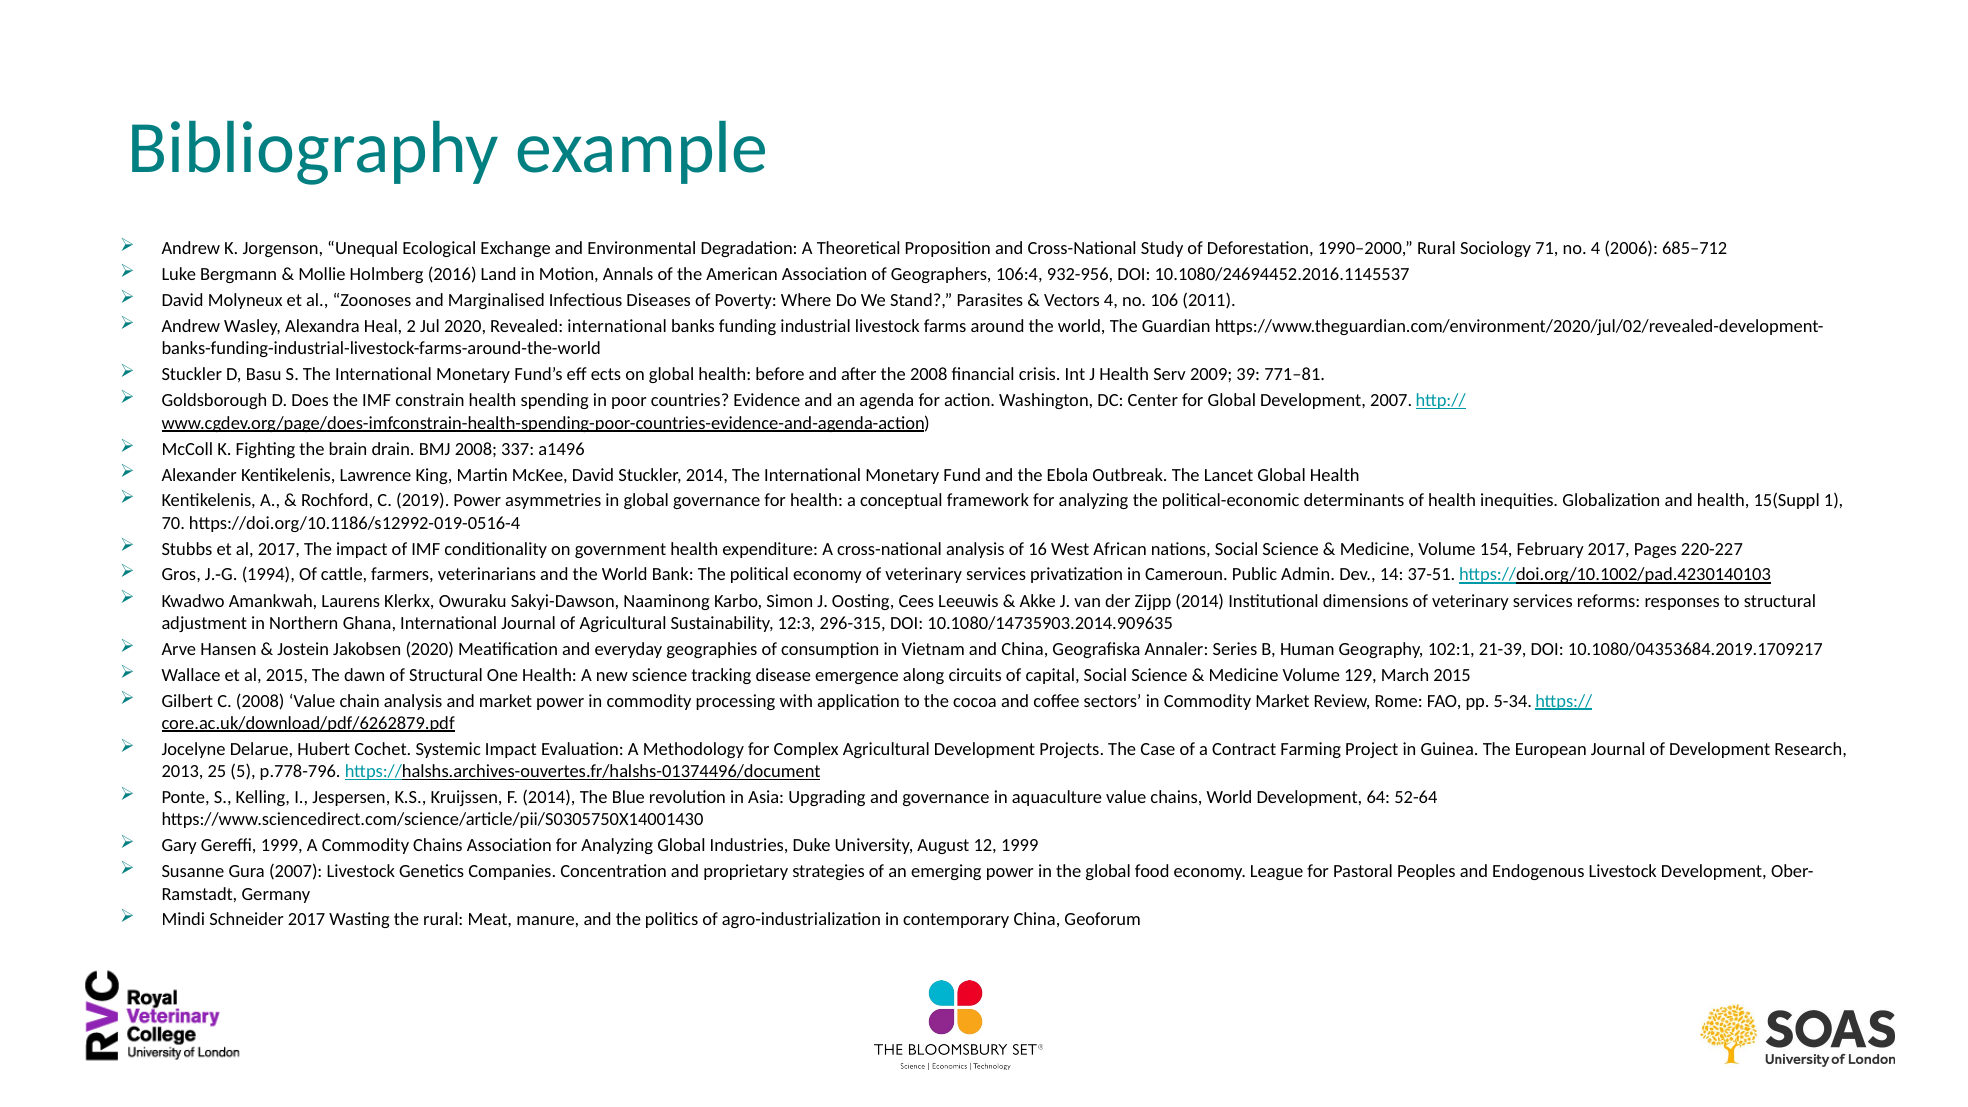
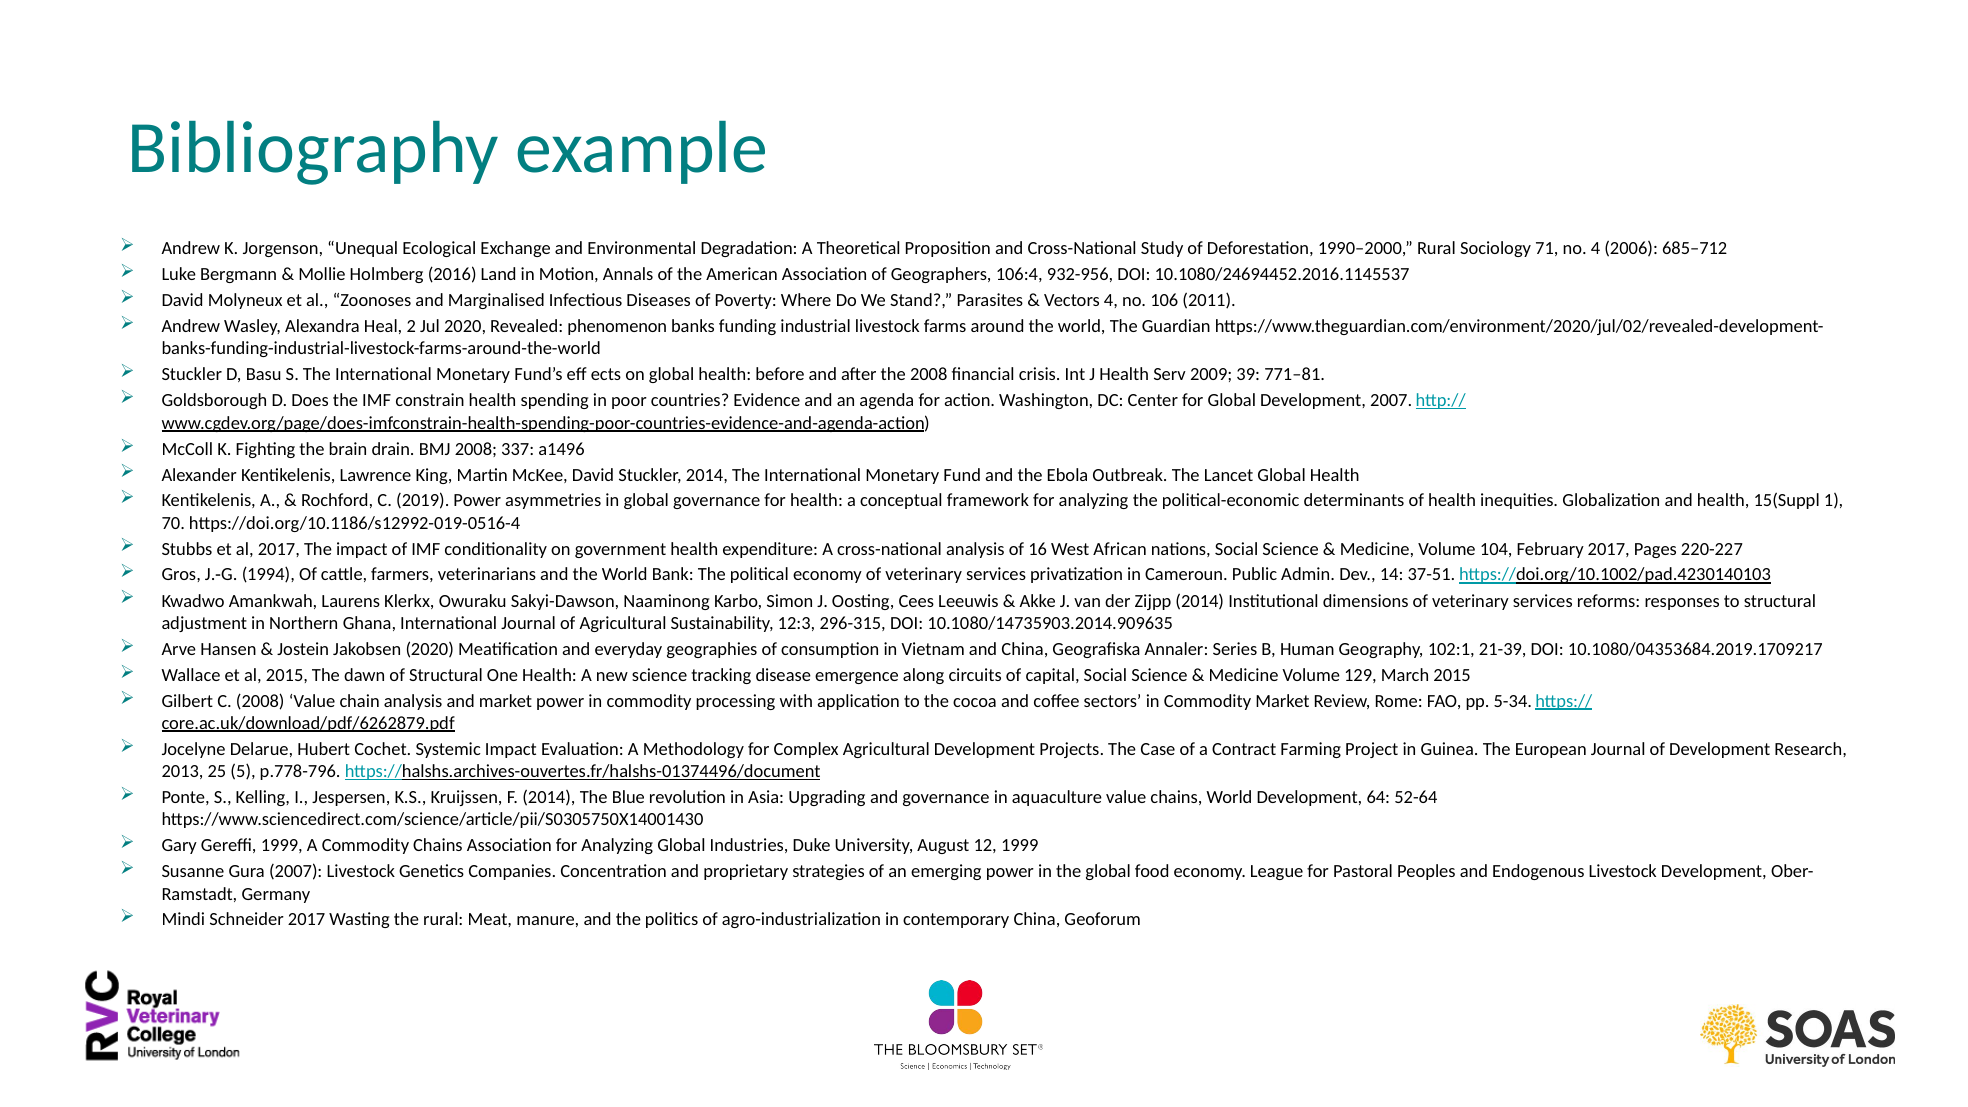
Revealed international: international -> phenomenon (617, 327)
154: 154 -> 104 (1496, 549)
